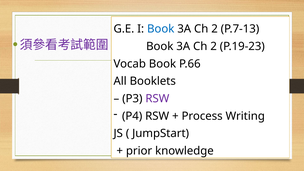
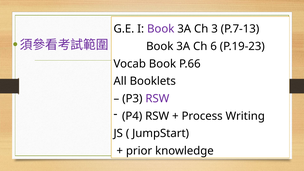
Book colour: blue -> purple (161, 29)
2: 2 -> 3 (215, 29)
2: 2 -> 6 (214, 46)
